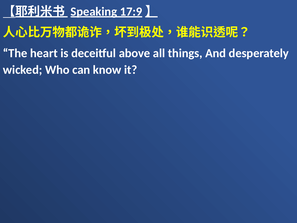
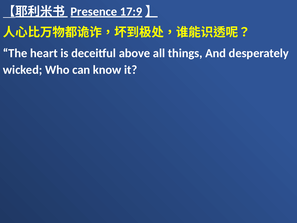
Speaking: Speaking -> Presence (94, 12)
